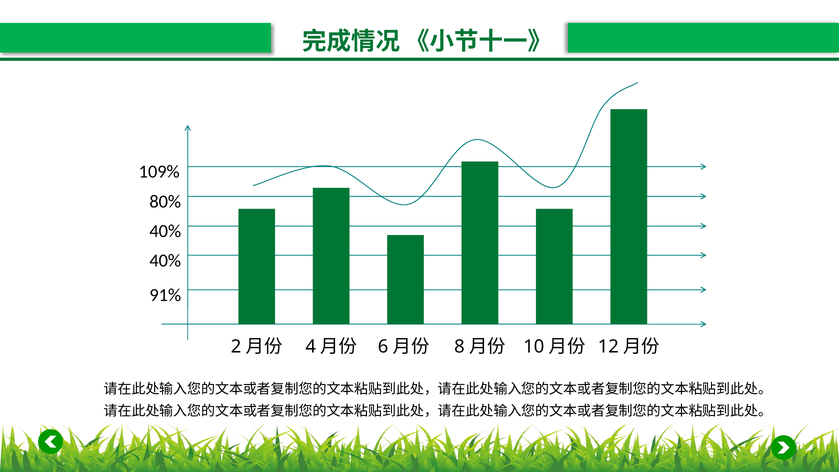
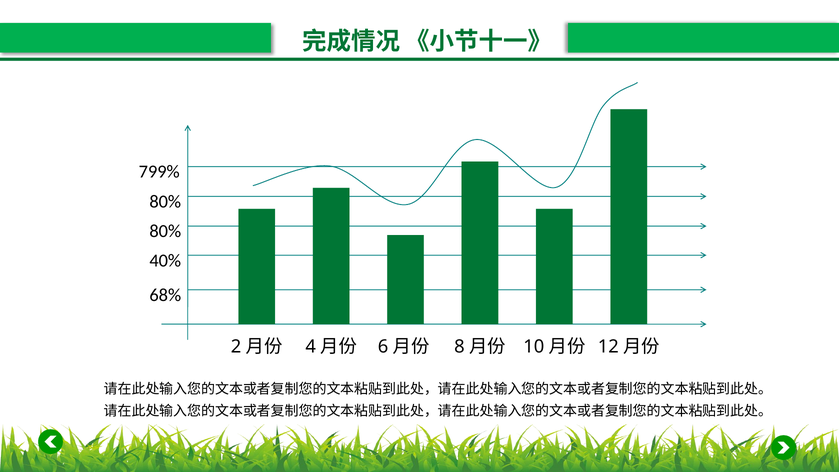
109%: 109% -> 799% (159, 172)
40%: 40% -> 80% (165, 231)
91%: 91% -> 68% (165, 295)
